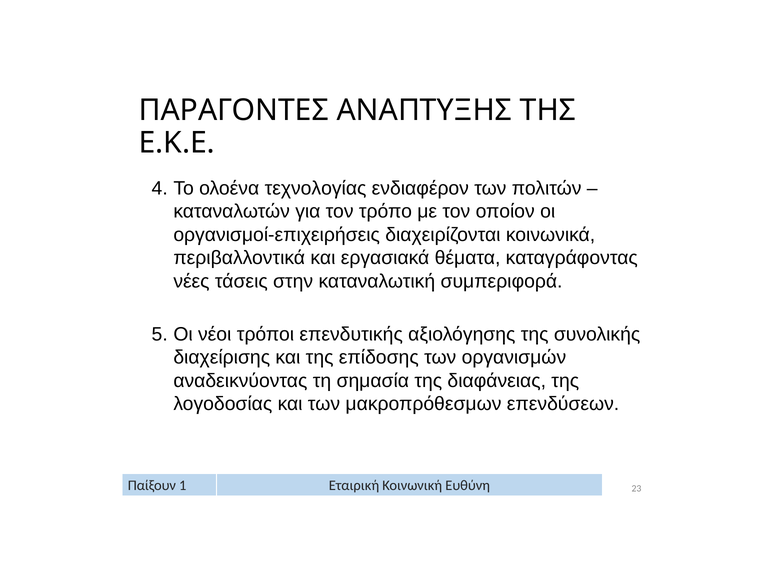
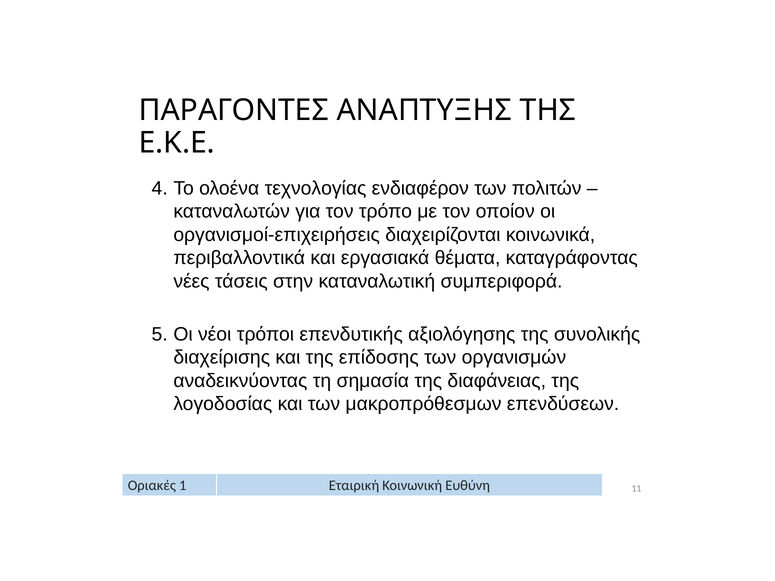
Παίξουν: Παίξουν -> Οριακές (152, 486)
23: 23 -> 11 (636, 489)
